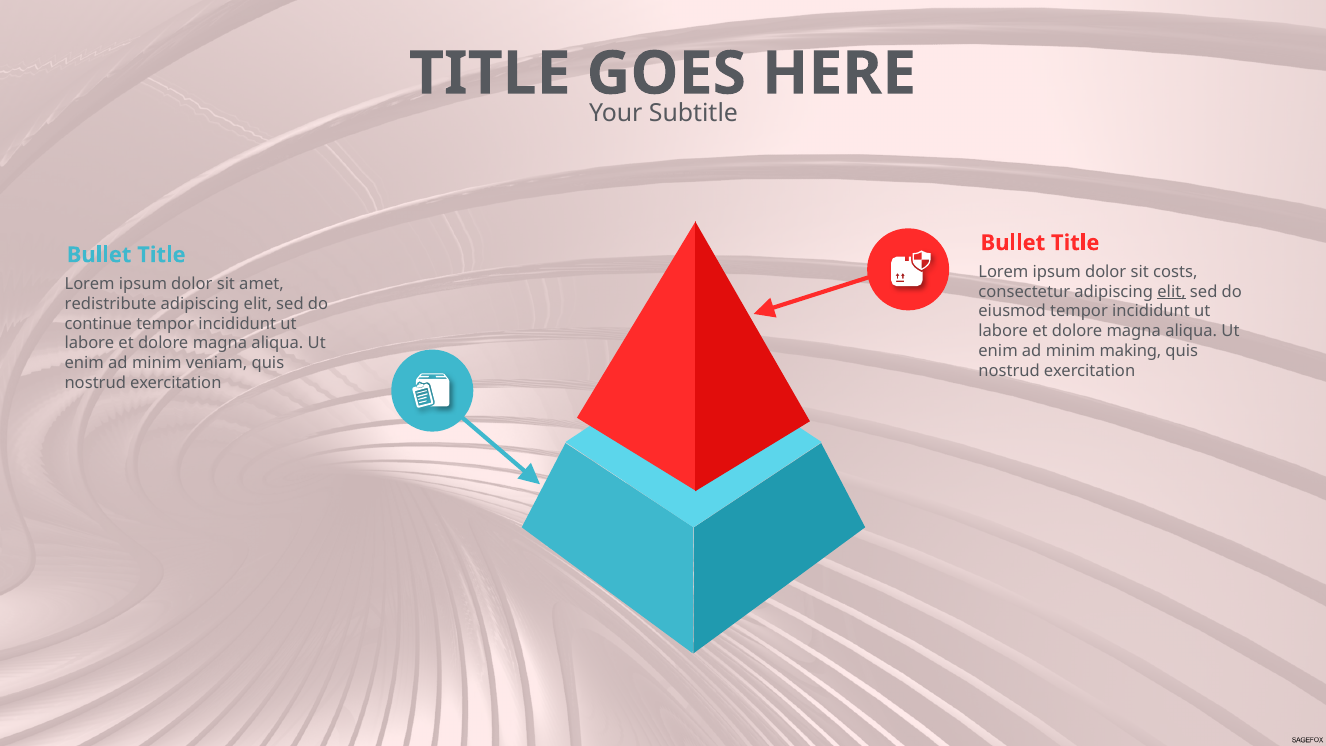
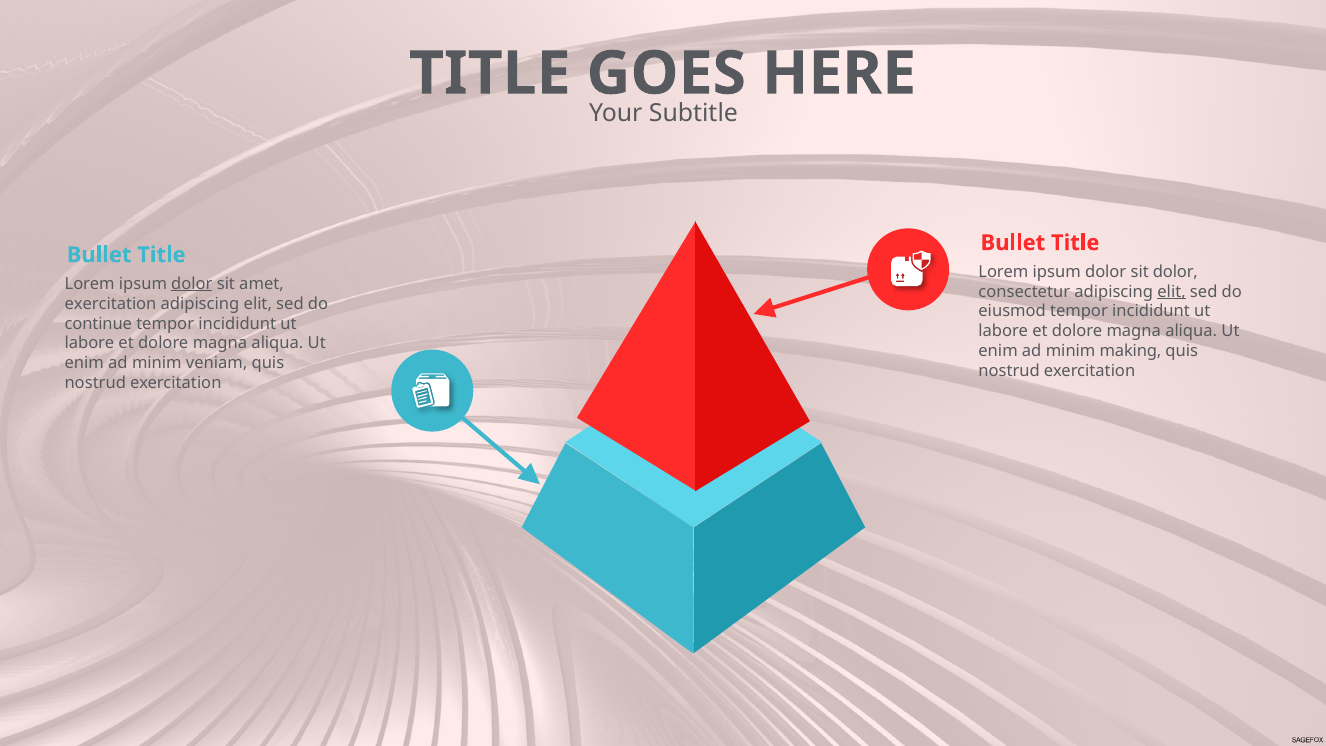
sit costs: costs -> dolor (1175, 272)
dolor underline: none -> present (192, 284)
redistribute: redistribute -> exercitation (111, 304)
